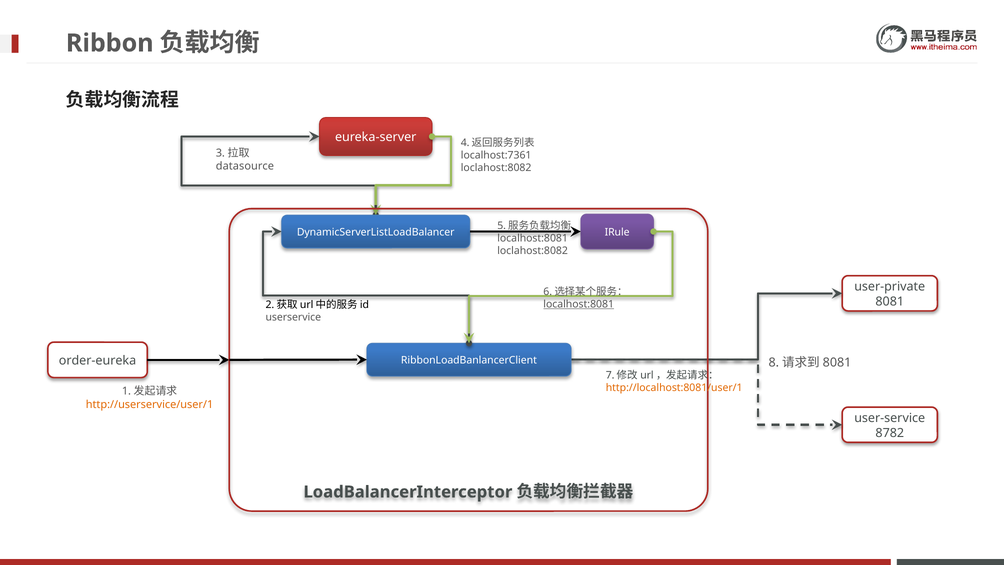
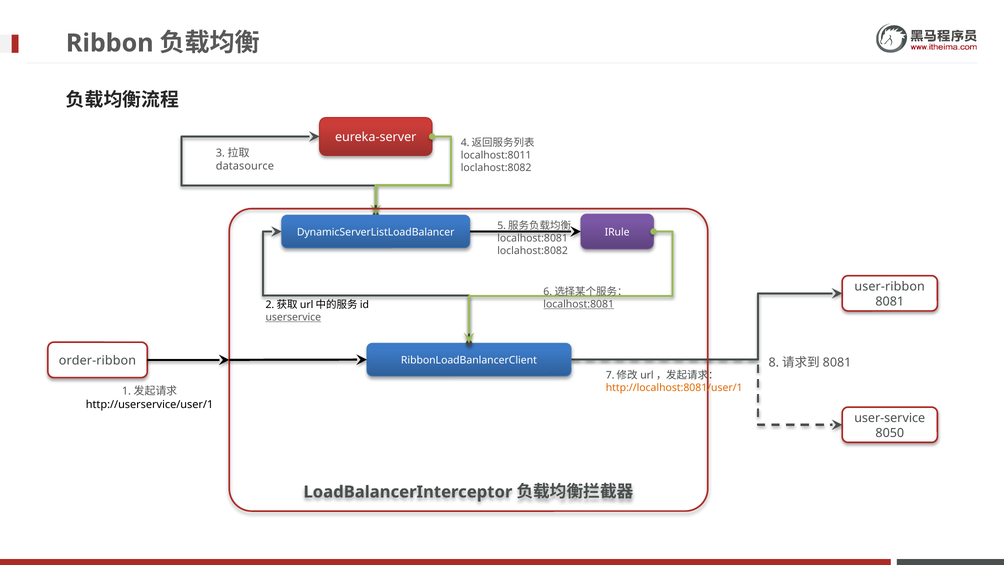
localhost:7361: localhost:7361 -> localhost:8011 (496, 155)
user-private: user-private -> user-ribbon (890, 287)
userservice underline: none -> present (293, 317)
order-eureka: order-eureka -> order-ribbon (97, 361)
http://userservice/user/1 colour: orange -> black (150, 404)
8782: 8782 -> 8050 (890, 433)
